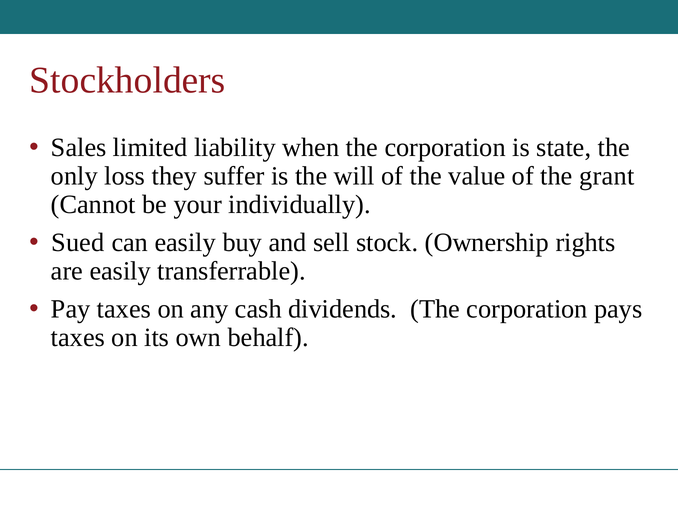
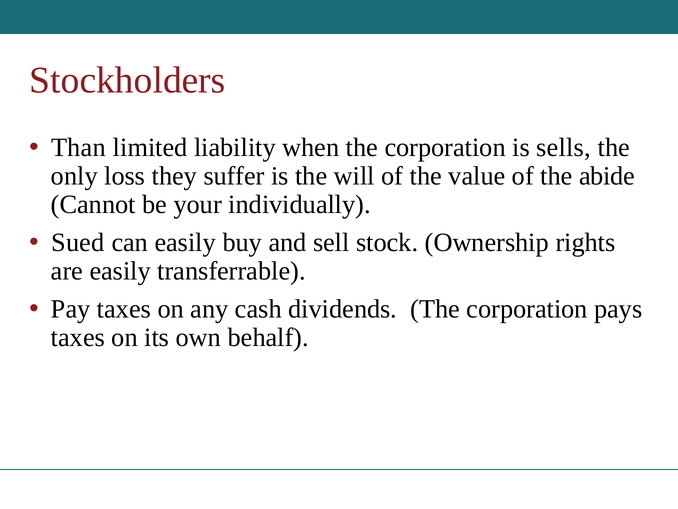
Sales: Sales -> Than (79, 147)
state: state -> sells (564, 147)
grant: grant -> abide (607, 176)
